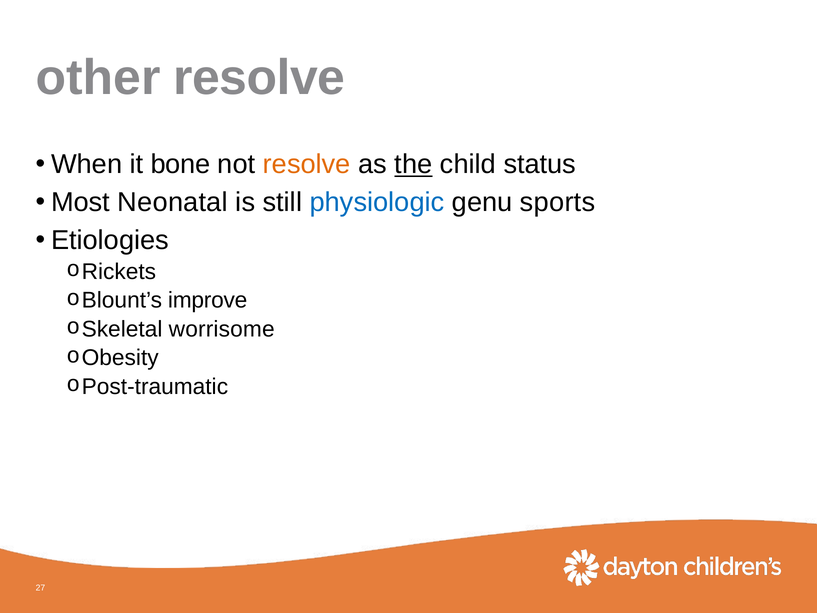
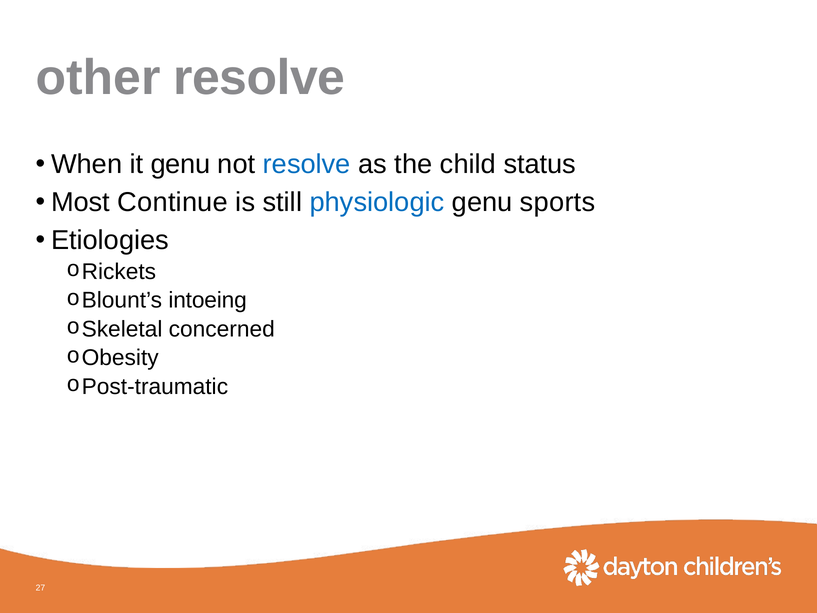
it bone: bone -> genu (180, 164)
resolve colour: orange -> blue (307, 164)
the underline: present -> none (413, 164)
Neonatal: Neonatal -> Continue (173, 202)
improve: improve -> intoeing (208, 300)
worrisome: worrisome -> concerned (222, 329)
